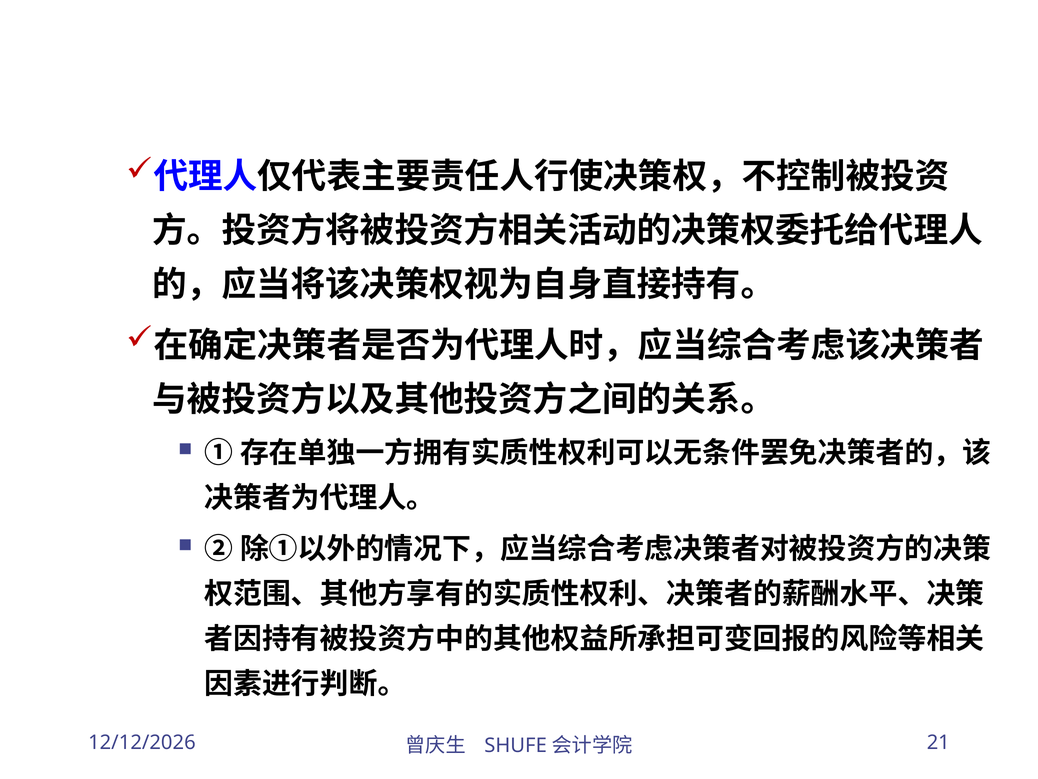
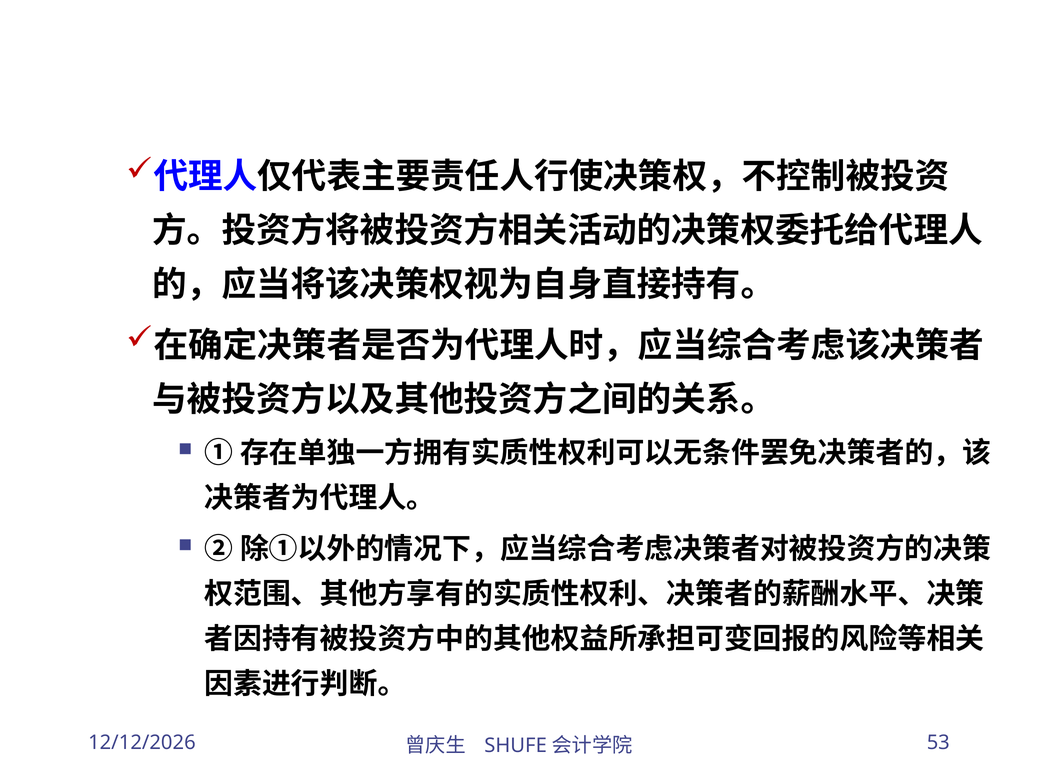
21: 21 -> 53 (938, 742)
